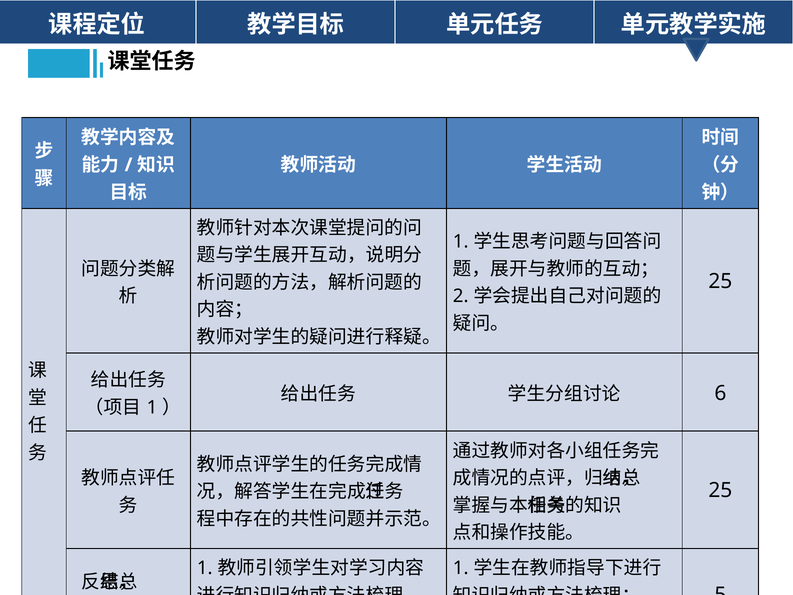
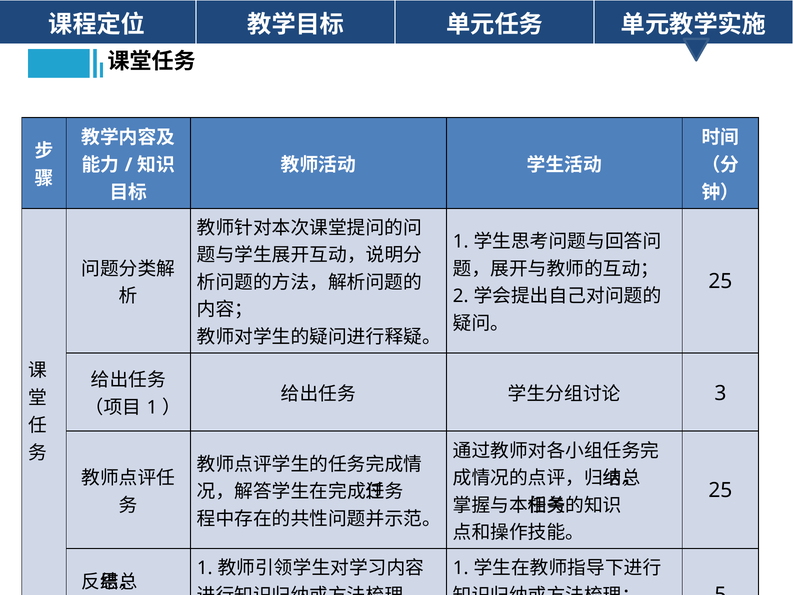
6: 6 -> 3 (720, 393)
